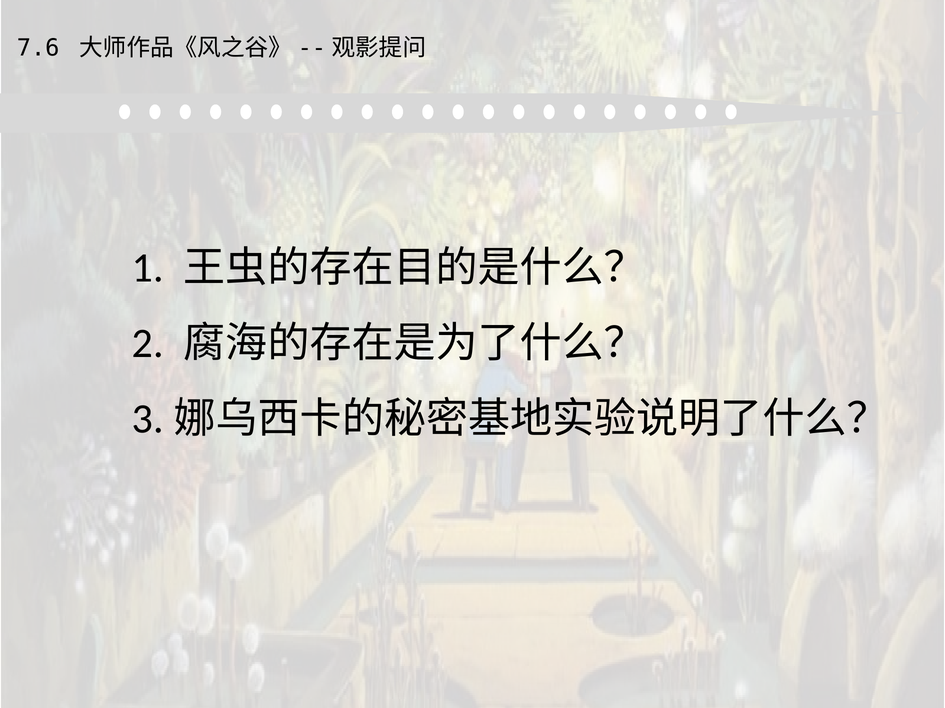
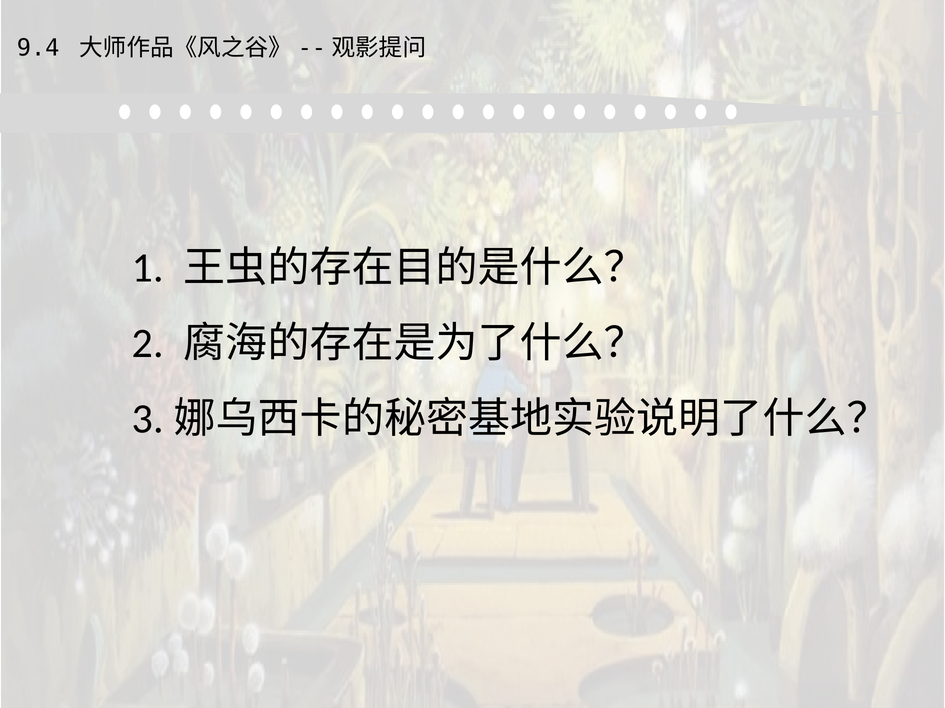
7.6: 7.6 -> 9.4 (38, 48)
